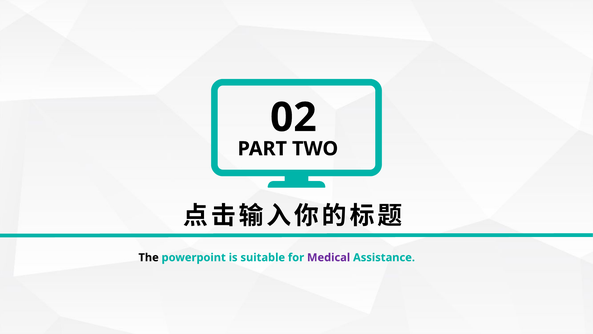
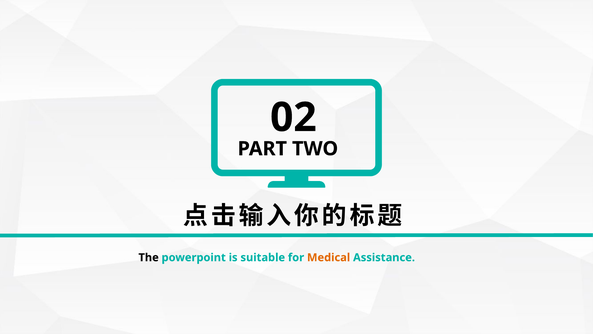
Medical colour: purple -> orange (329, 257)
